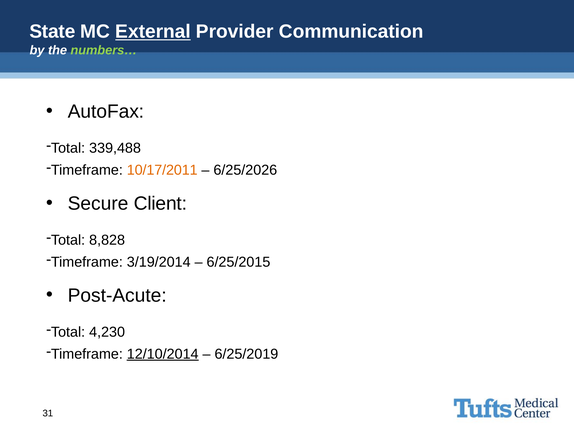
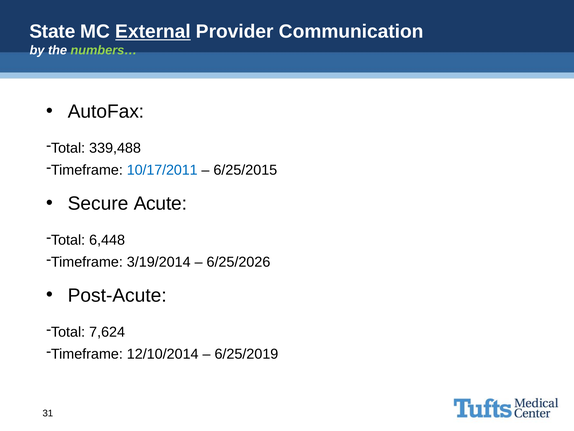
10/17/2011 colour: orange -> blue (162, 170)
6/25/2026: 6/25/2026 -> 6/25/2015 (245, 170)
Client: Client -> Acute (160, 203)
8,828: 8,828 -> 6,448 (107, 240)
6/25/2015: 6/25/2015 -> 6/25/2026 (238, 262)
4,230: 4,230 -> 7,624 (107, 332)
12/10/2014 underline: present -> none (163, 354)
